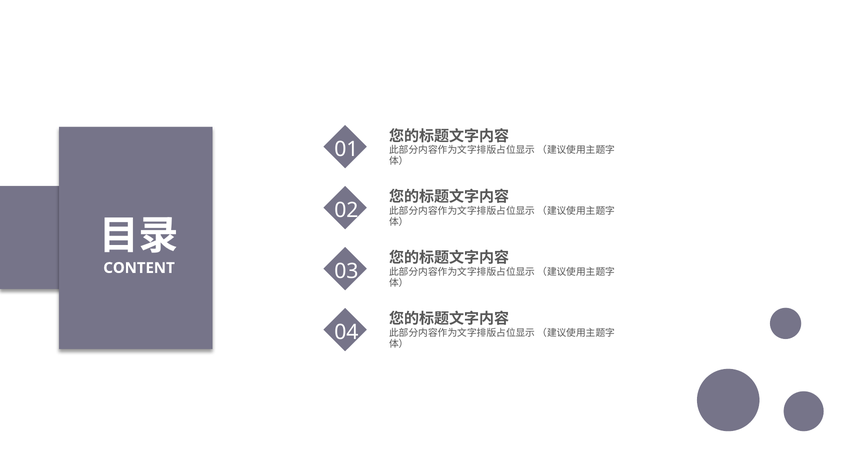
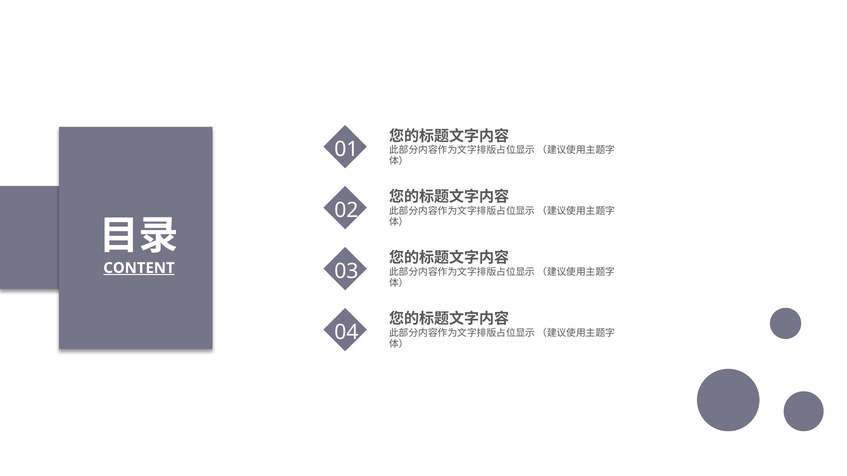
CONTENT underline: none -> present (139, 268)
